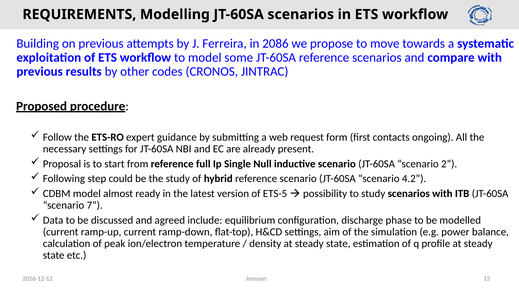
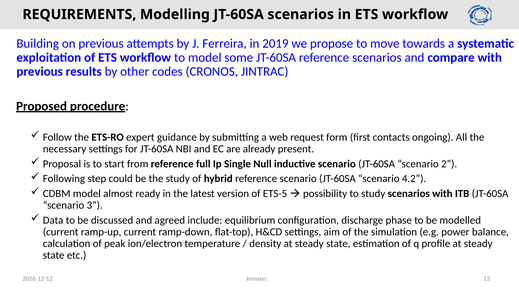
2086: 2086 -> 2019 (275, 44)
7: 7 -> 3 (95, 205)
